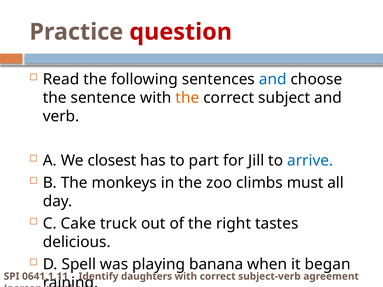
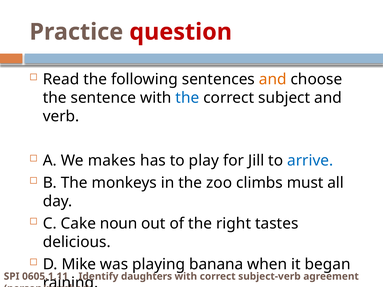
and colour: blue -> orange (273, 79)
the colour: orange -> blue (187, 98)
closest: closest -> makes (112, 161)
part: part -> play (204, 161)
truck: truck -> noun (119, 224)
Spell: Spell -> Mike (79, 265)
0641.1.11: 0641.1.11 -> 0605.1.11 (45, 277)
